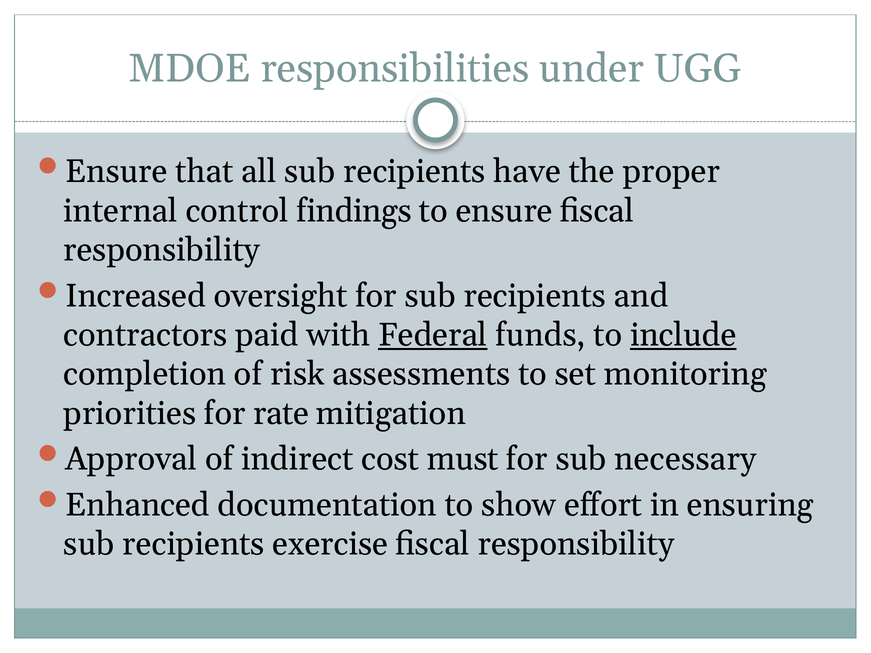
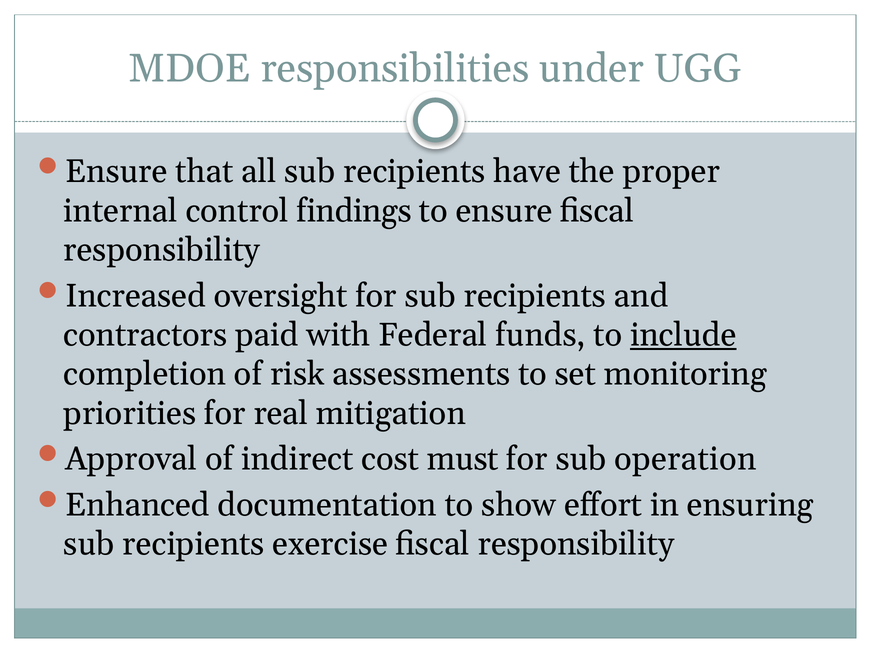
Federal underline: present -> none (433, 335)
rate: rate -> real (281, 414)
necessary: necessary -> operation (685, 459)
